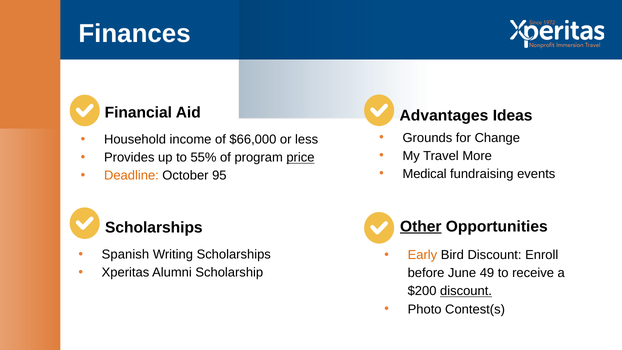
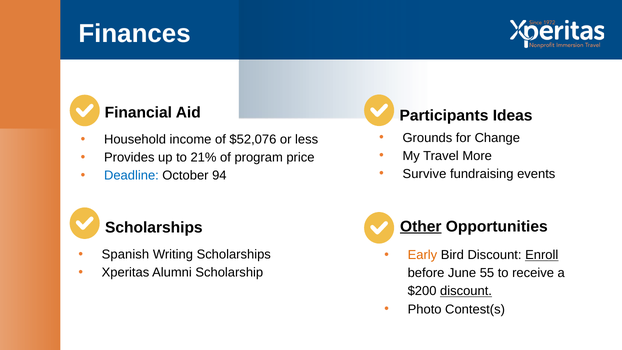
Advantages: Advantages -> Participants (444, 115)
$66,000: $66,000 -> $52,076 (253, 140)
55%: 55% -> 21% (203, 158)
price underline: present -> none (300, 158)
Medical: Medical -> Survive (424, 174)
Deadline colour: orange -> blue (131, 176)
95: 95 -> 94 (219, 176)
Enroll underline: none -> present (542, 255)
49: 49 -> 55 (487, 273)
